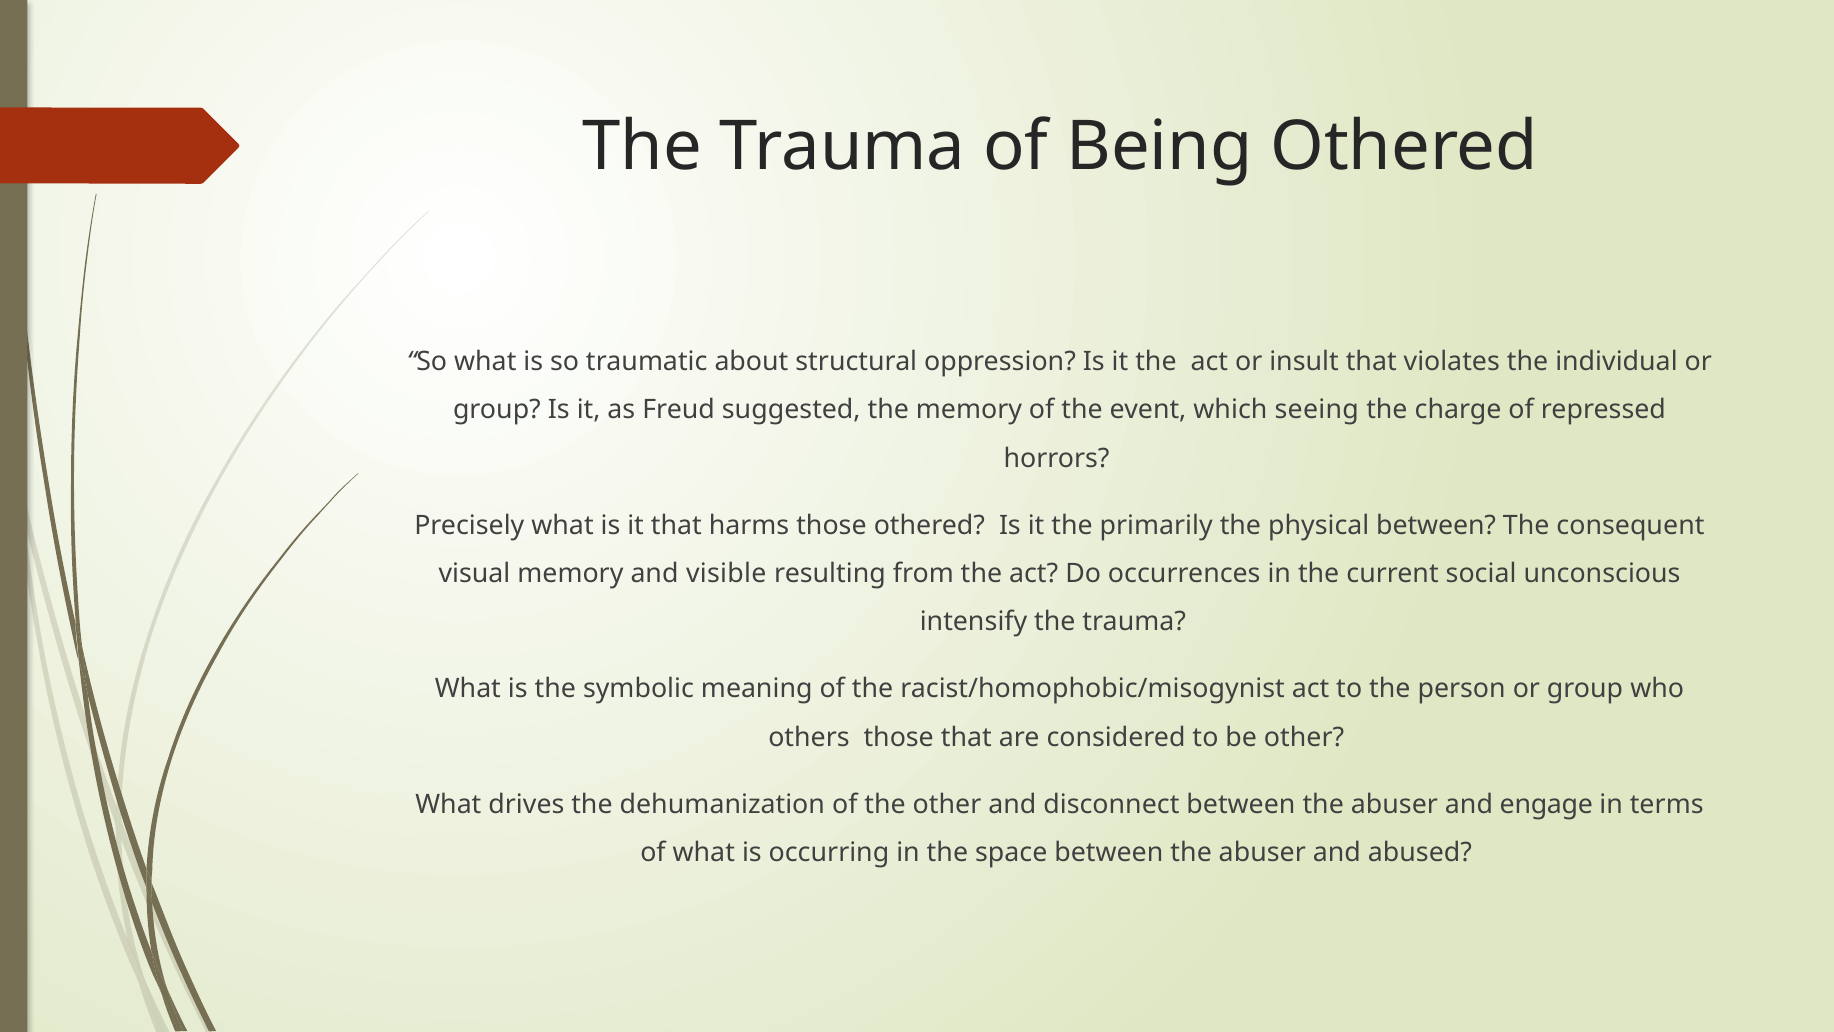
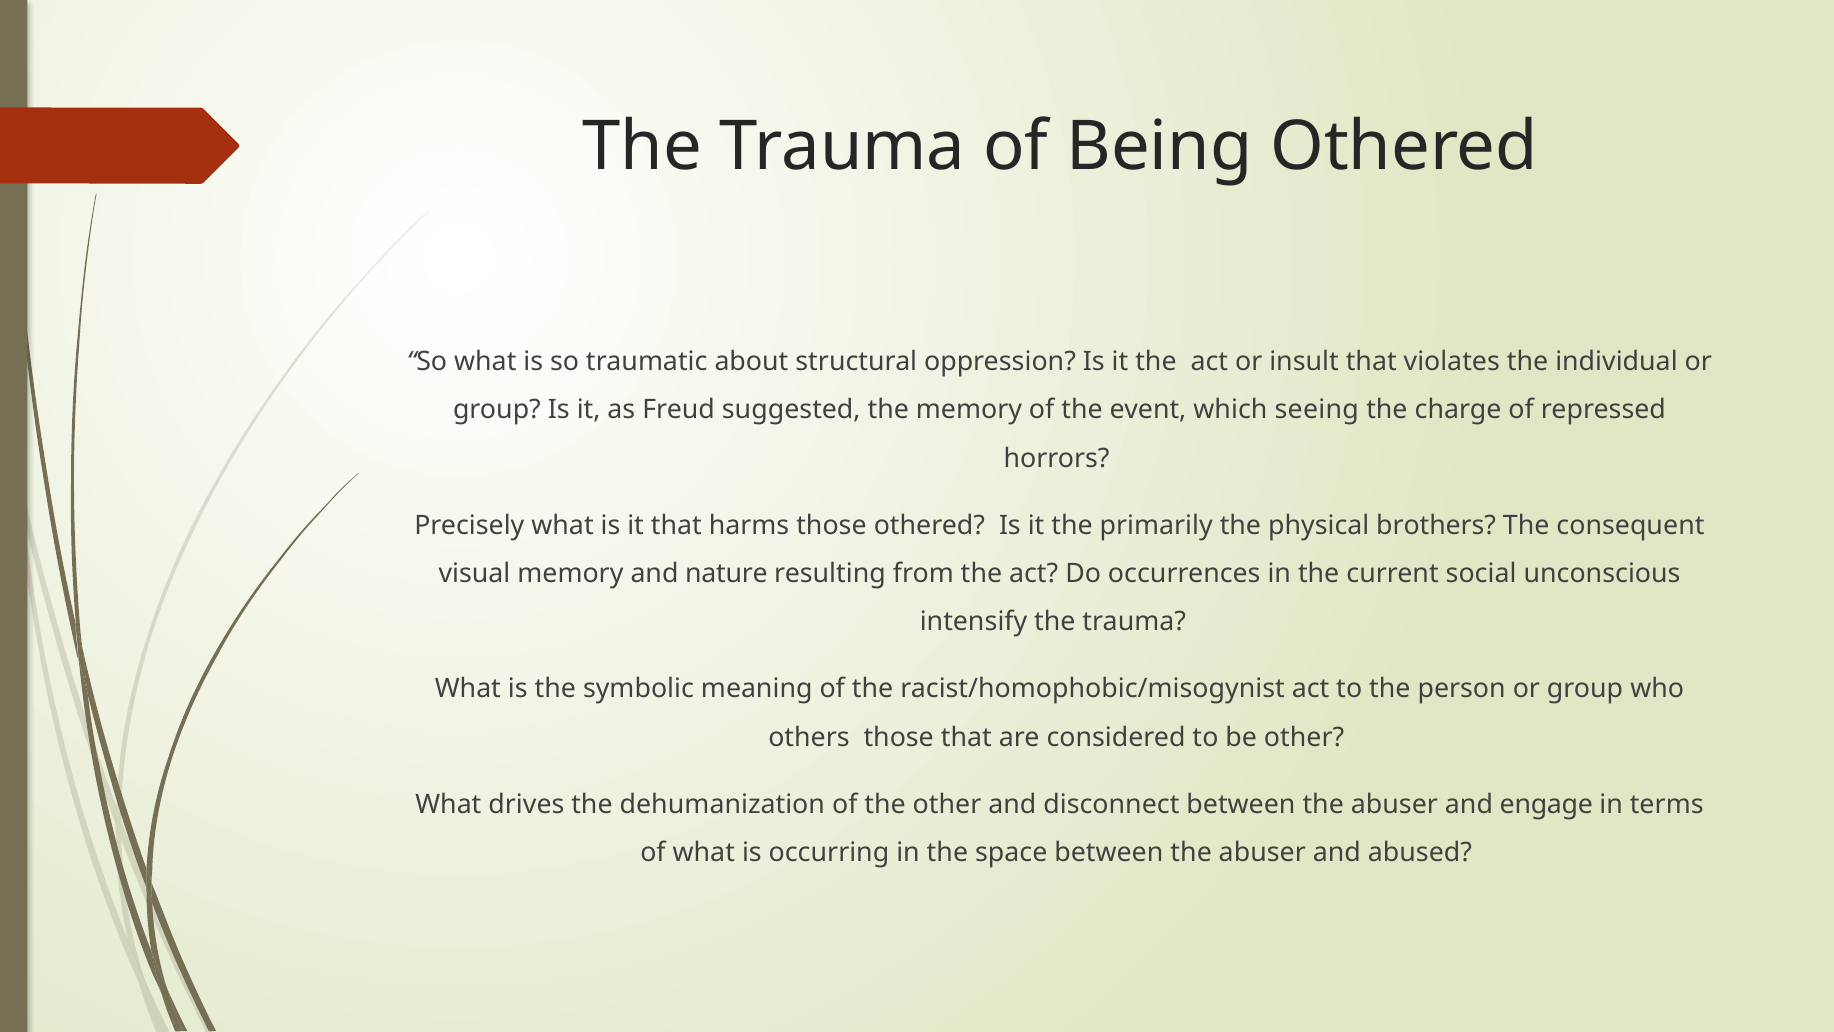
physical between: between -> brothers (1436, 525)
visible: visible -> nature (726, 573)
